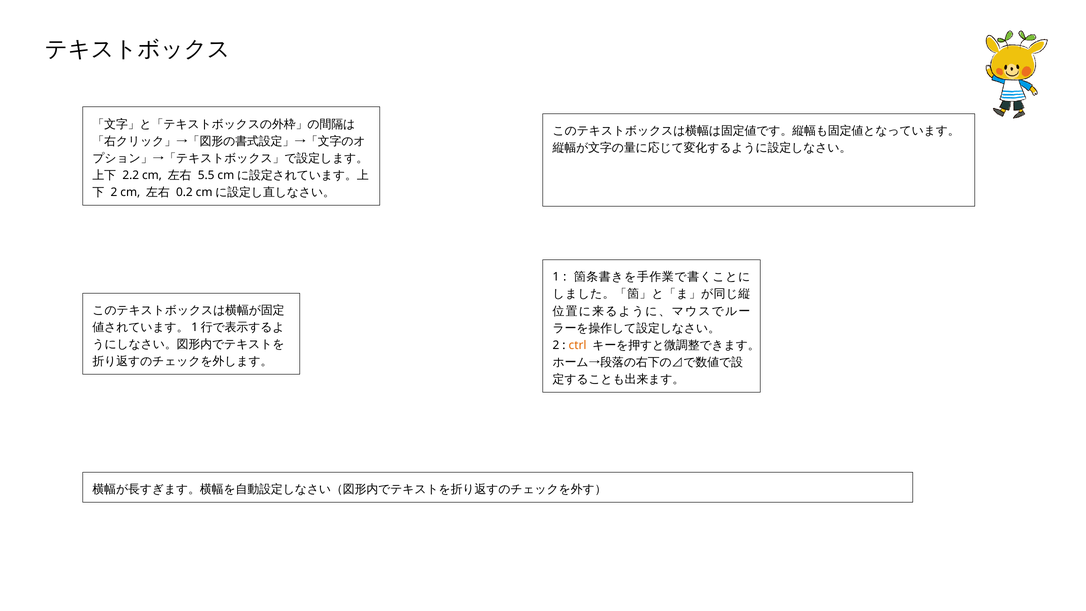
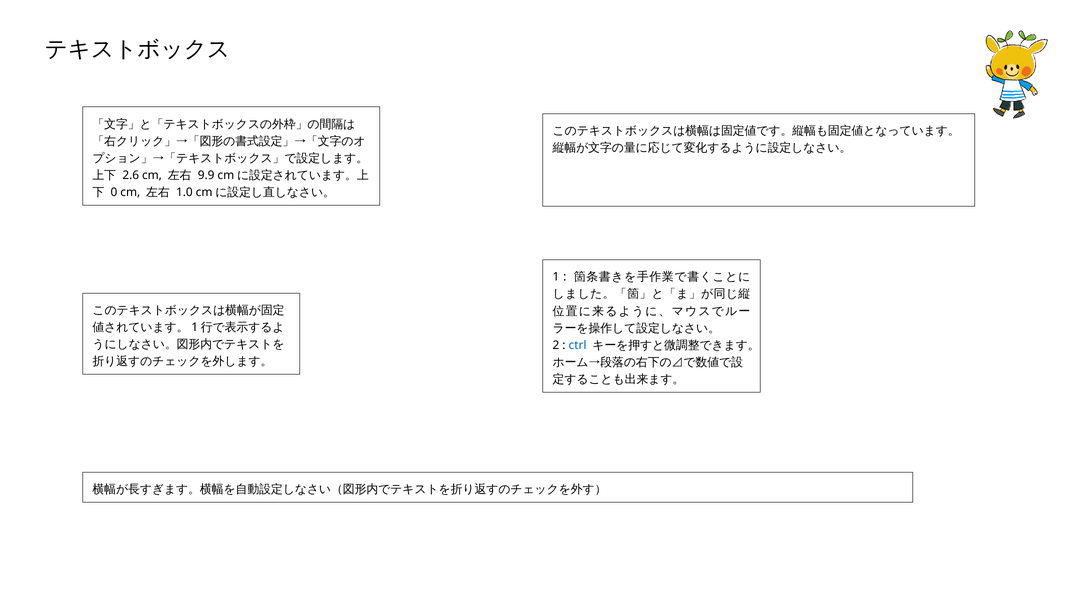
2.2: 2.2 -> 2.6 (131, 175)
5.5: 5.5 -> 9.9 (206, 175)
2: 2 -> 0 (114, 192)
0.2: 0.2 -> 1.0 (184, 192)
ctrl colour: orange -> blue (578, 345)
